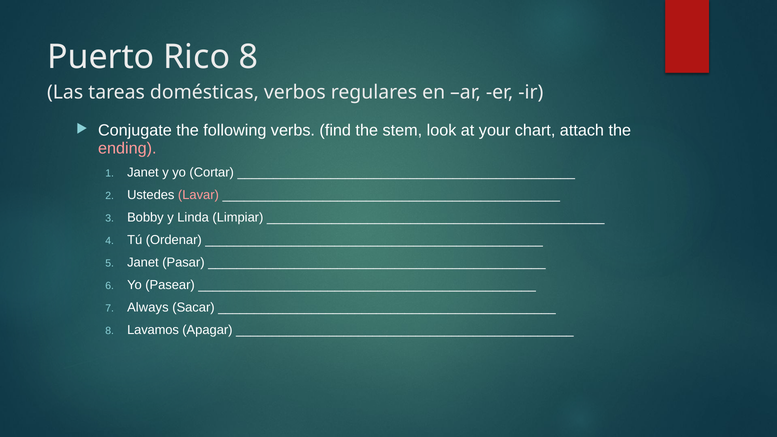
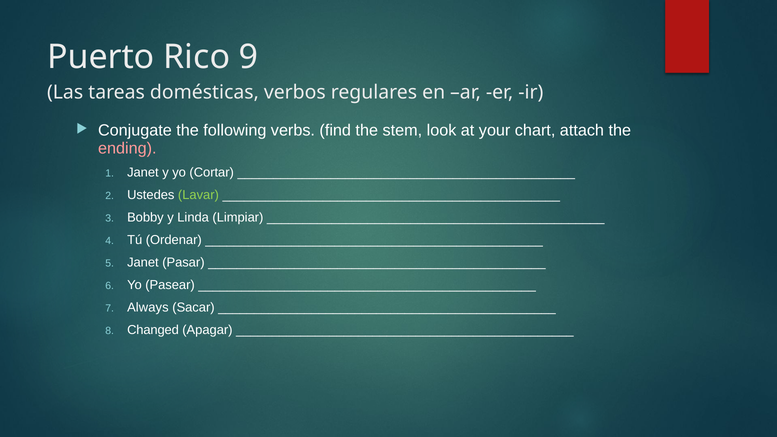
Rico 8: 8 -> 9 (249, 57)
Lavar colour: pink -> light green (198, 195)
Lavamos: Lavamos -> Changed (153, 330)
